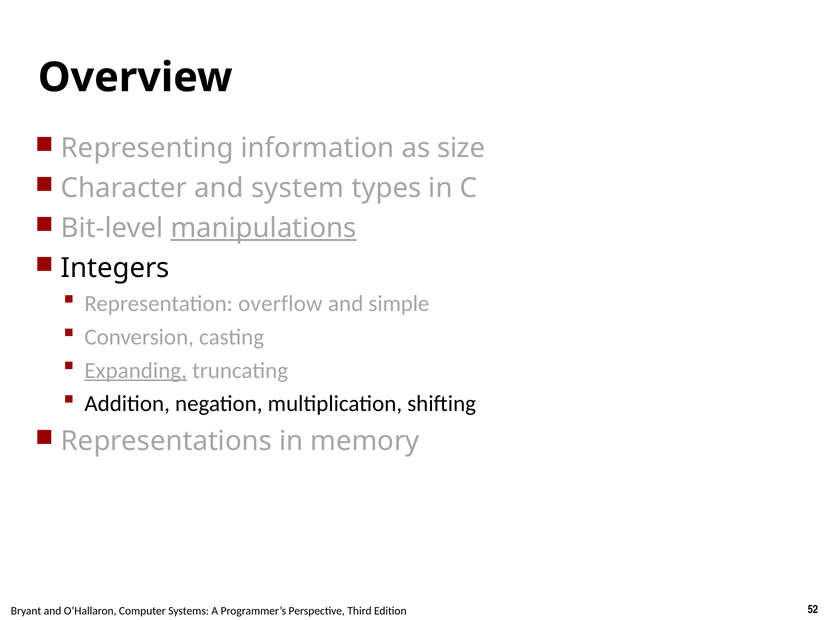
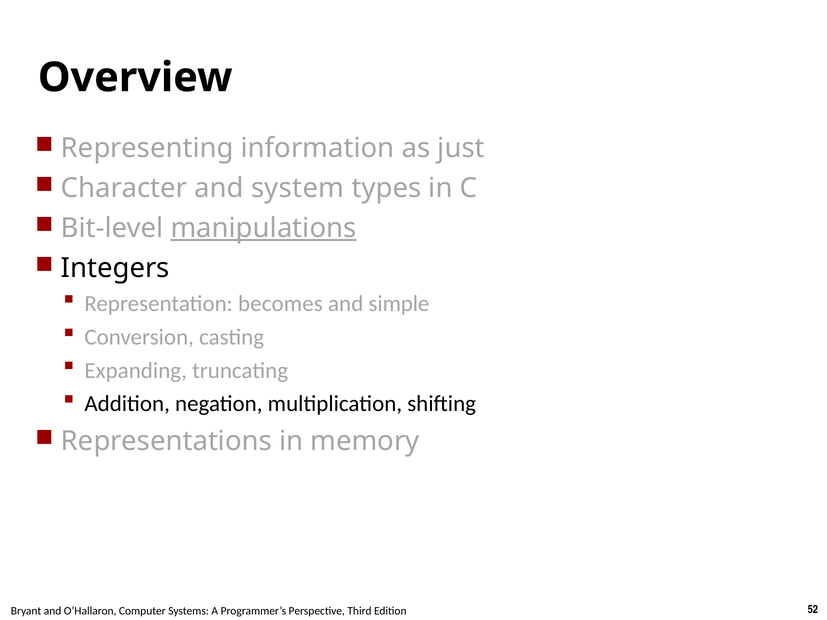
size: size -> just (461, 148)
overflow: overflow -> becomes (280, 304)
Expanding underline: present -> none (136, 371)
